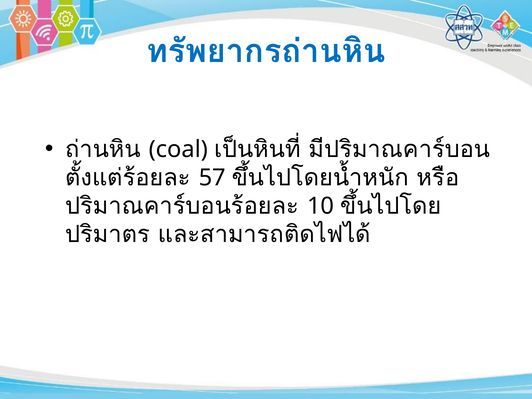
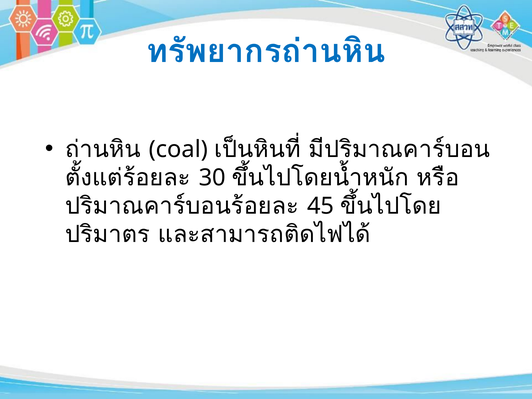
57: 57 -> 30 (212, 178)
10: 10 -> 45 (321, 206)
